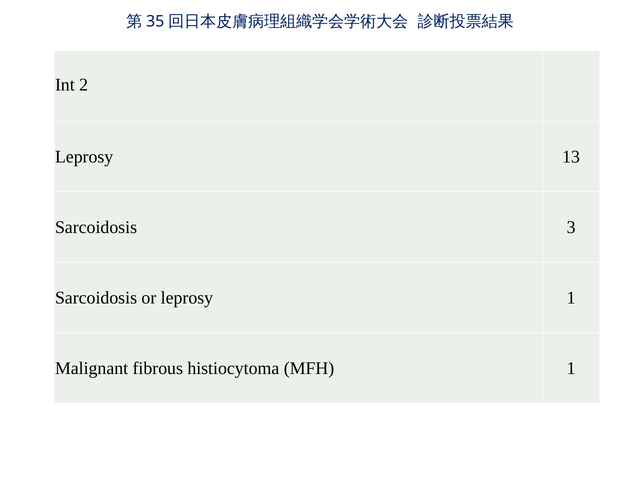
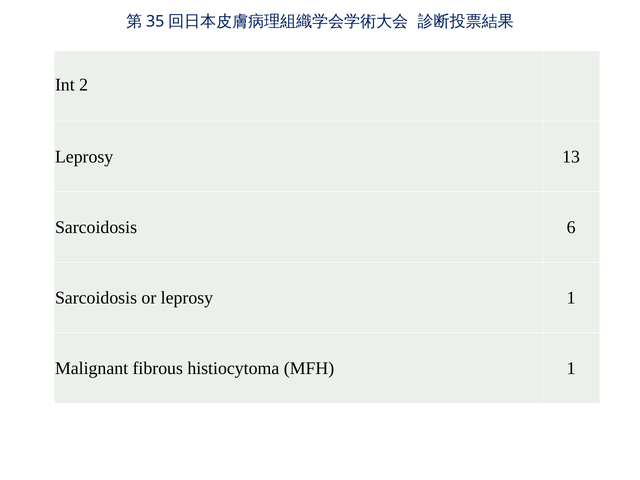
3: 3 -> 6 (571, 228)
